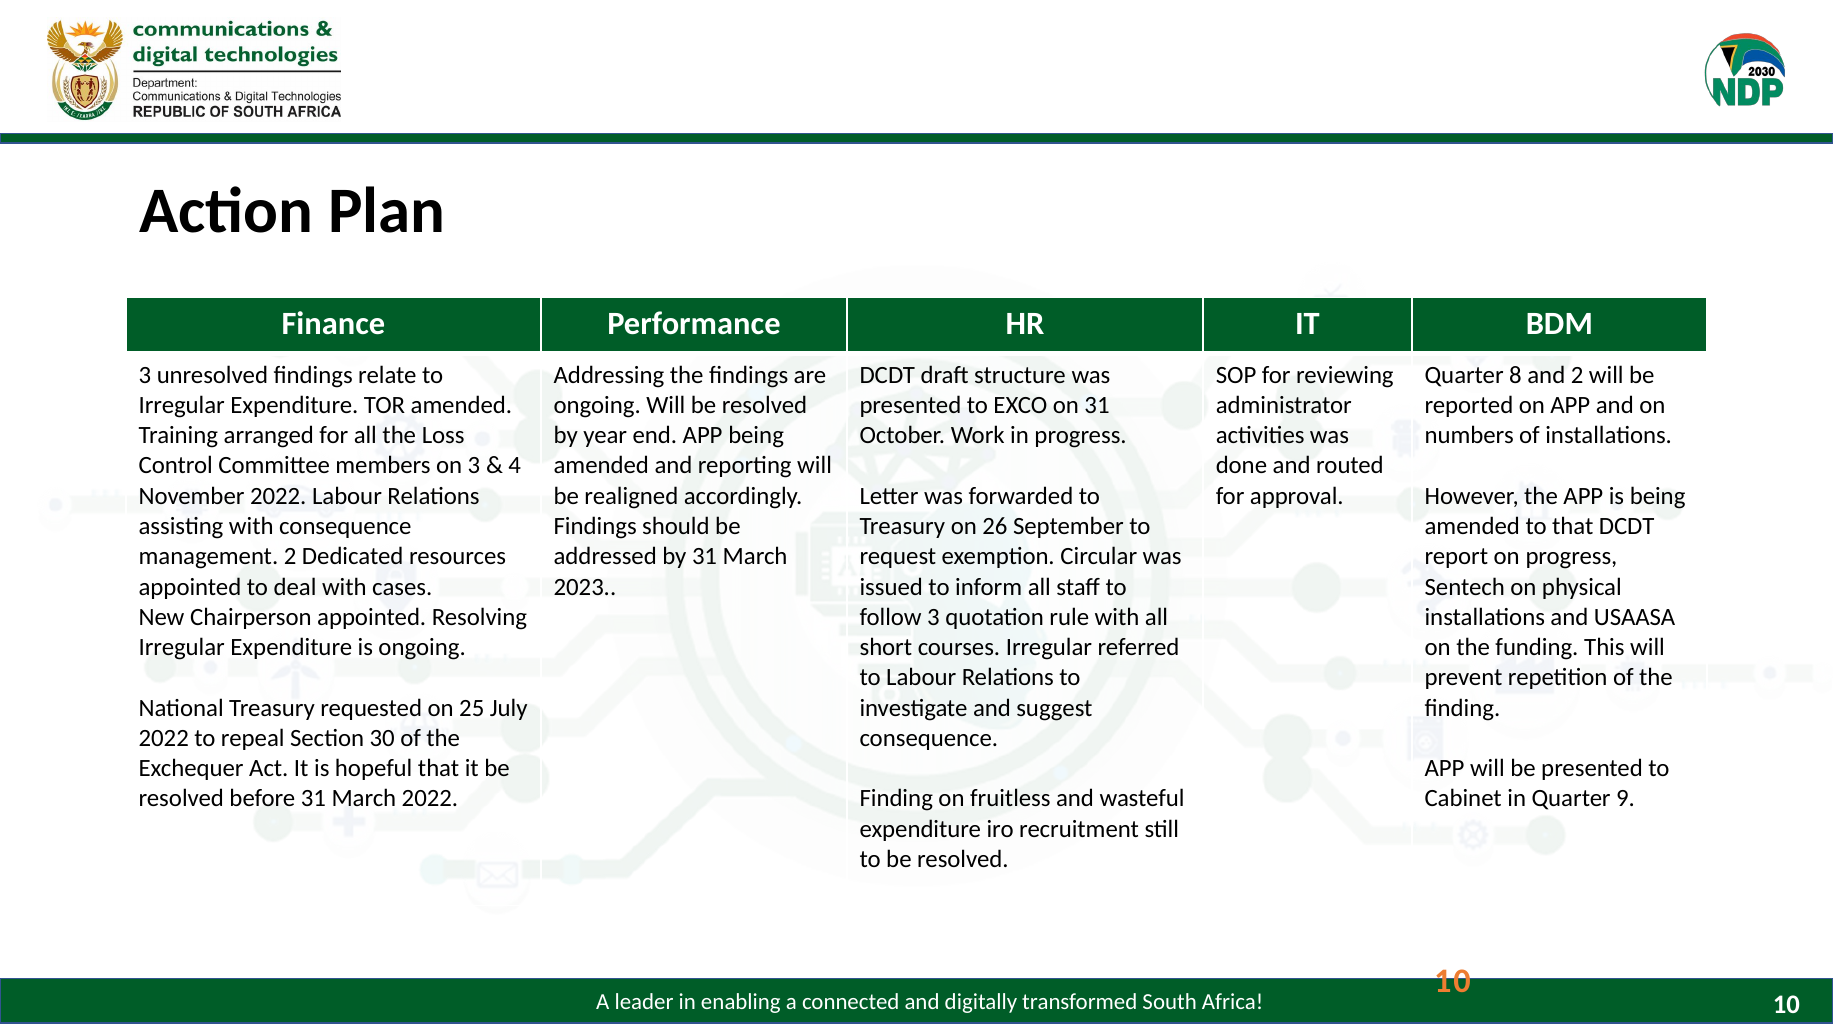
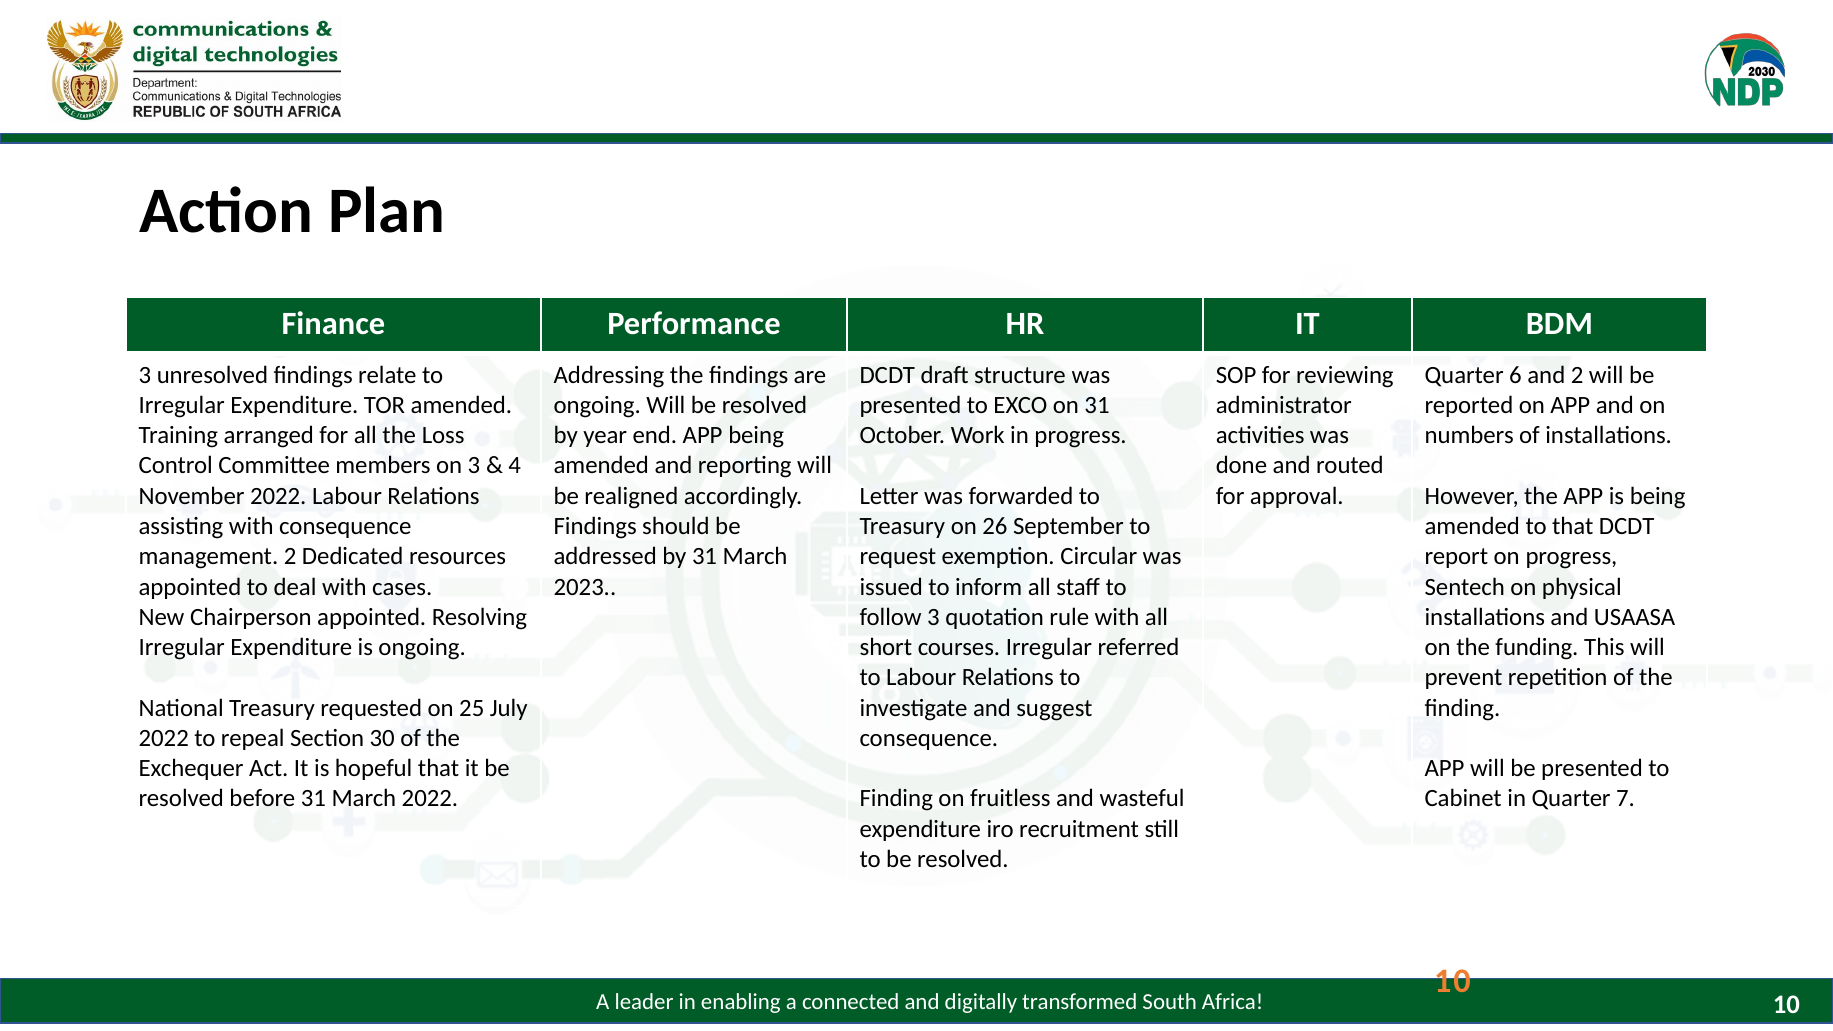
8: 8 -> 6 (1515, 375)
9: 9 -> 7 (1626, 799)
